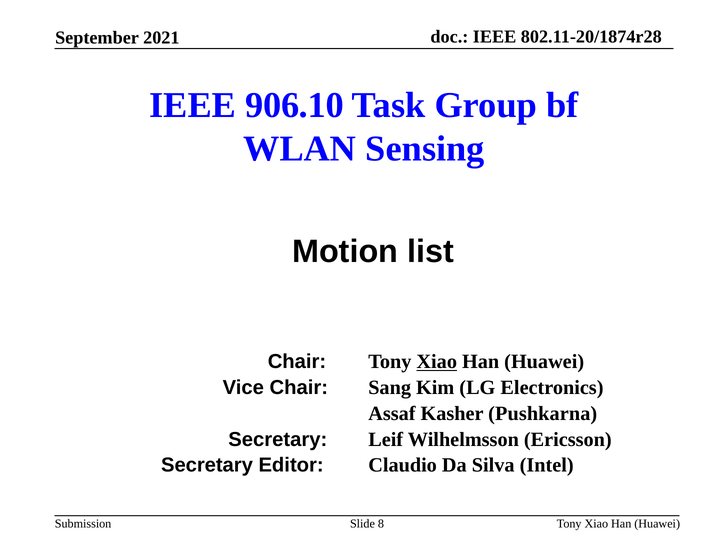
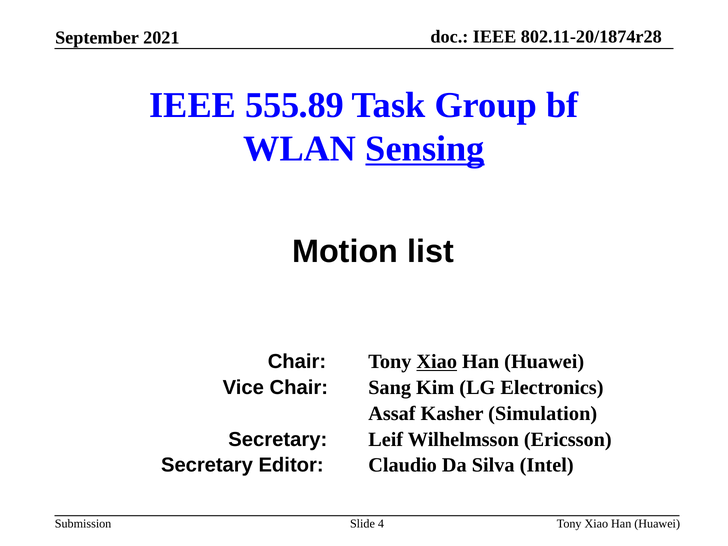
906.10: 906.10 -> 555.89 (295, 105)
Sensing underline: none -> present (425, 149)
Pushkarna: Pushkarna -> Simulation (543, 413)
8: 8 -> 4 (381, 524)
